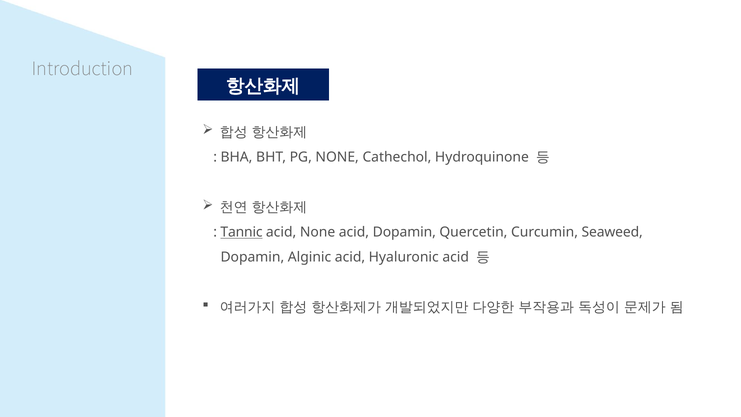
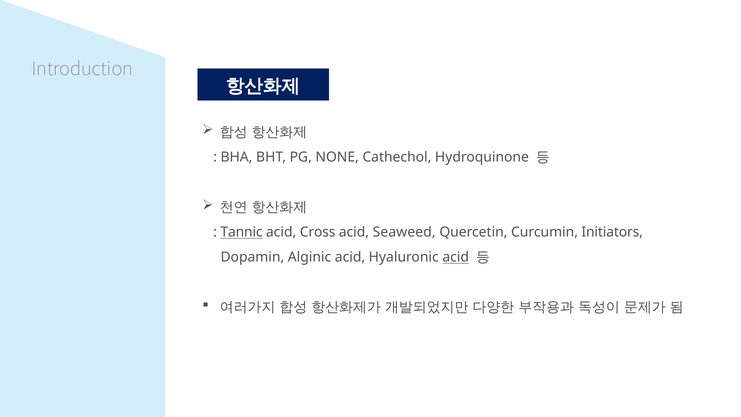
acid None: None -> Cross (318, 232)
acid Dopamin: Dopamin -> Seaweed (404, 232)
Seaweed: Seaweed -> Initiators (612, 232)
acid underline: none -> present (456, 257)
